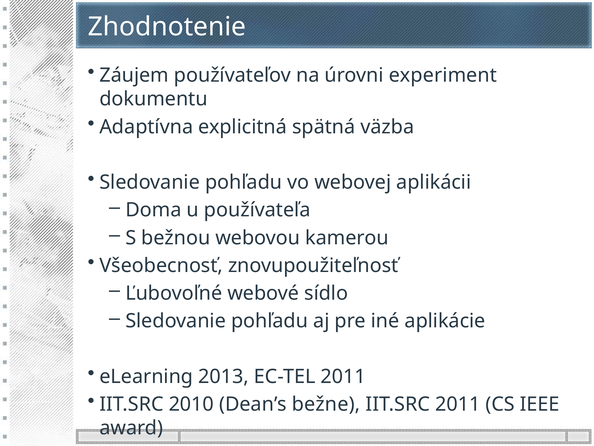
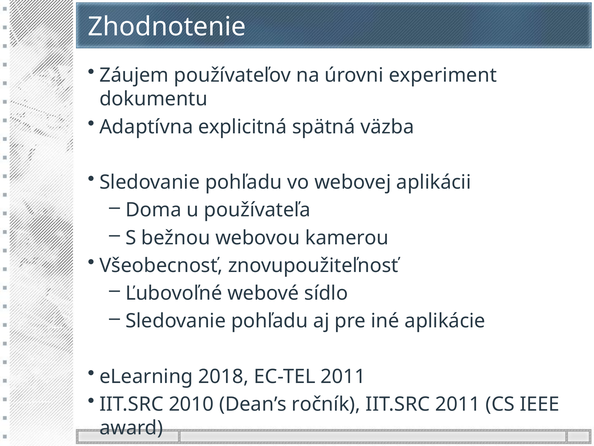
2013: 2013 -> 2018 (224, 376)
bežne: bežne -> ročník (326, 404)
